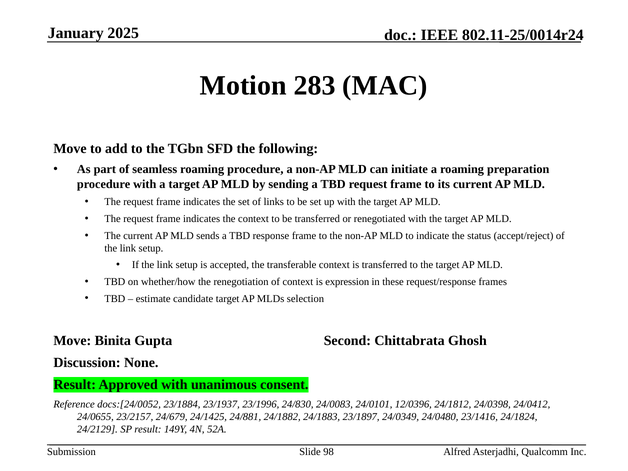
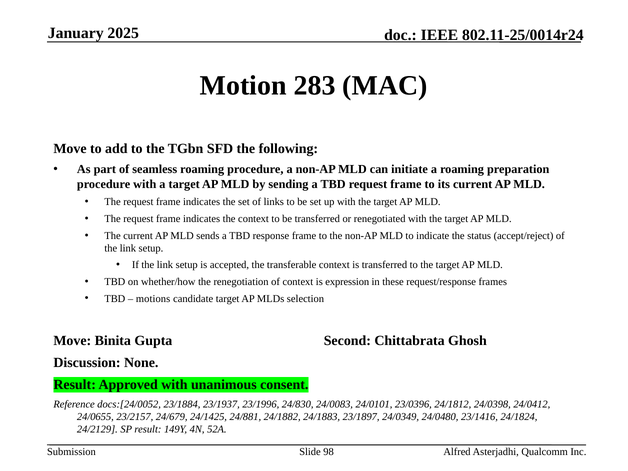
estimate: estimate -> motions (153, 299)
12/0396: 12/0396 -> 23/0396 (413, 404)
